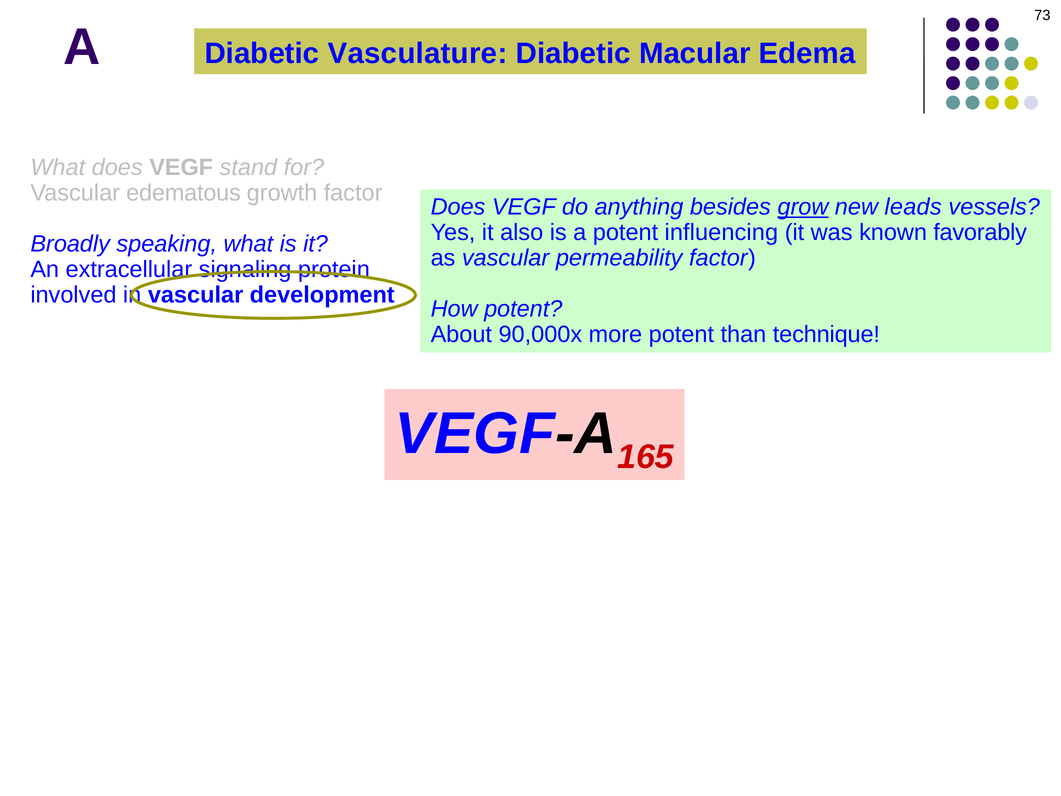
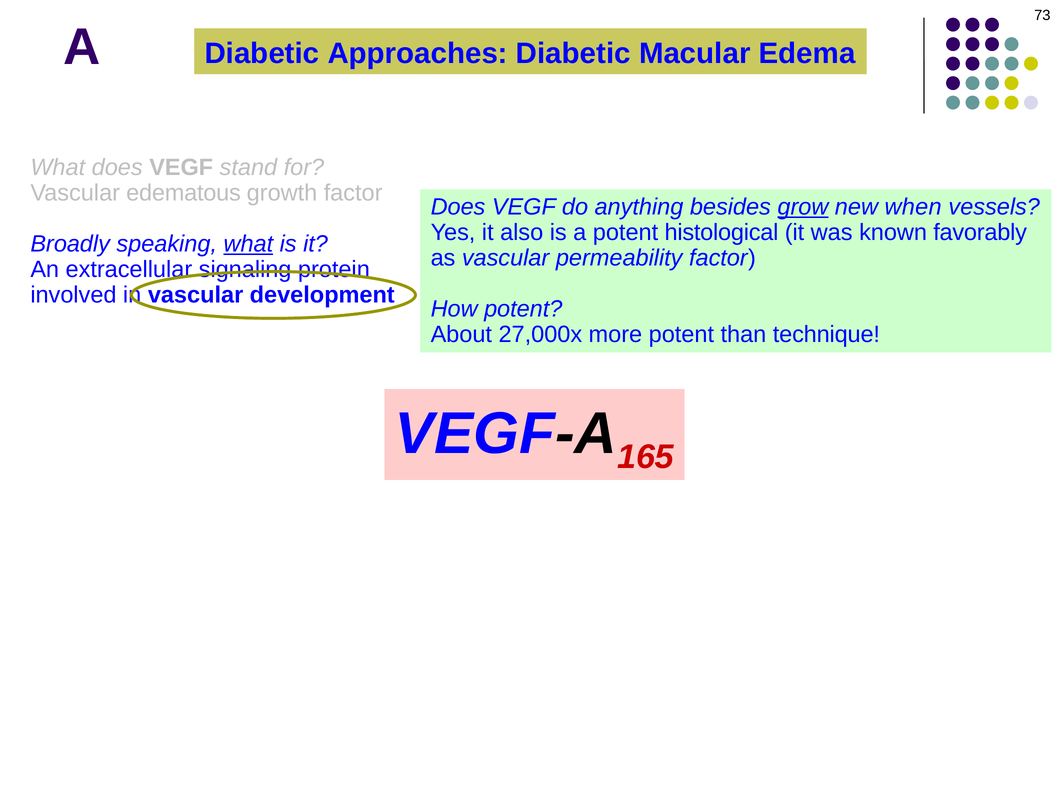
Vasculature: Vasculature -> Approaches (418, 53)
leads: leads -> when (913, 207)
influencing: influencing -> histological (721, 233)
what underline: none -> present (248, 244)
90,000x: 90,000x -> 27,000x (540, 334)
